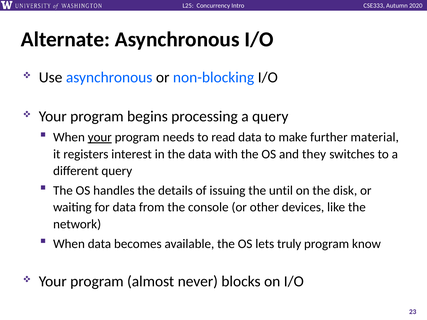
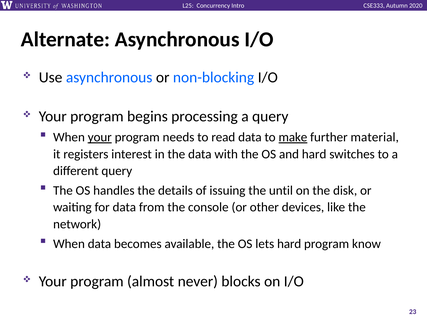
make underline: none -> present (293, 137)
and they: they -> hard (314, 154)
lets truly: truly -> hard (289, 244)
